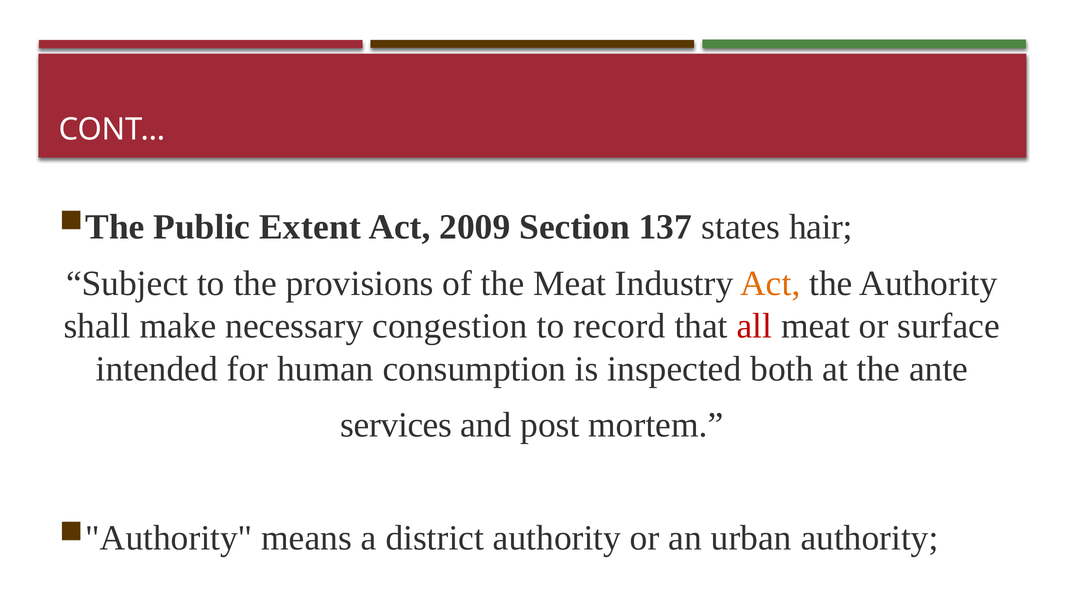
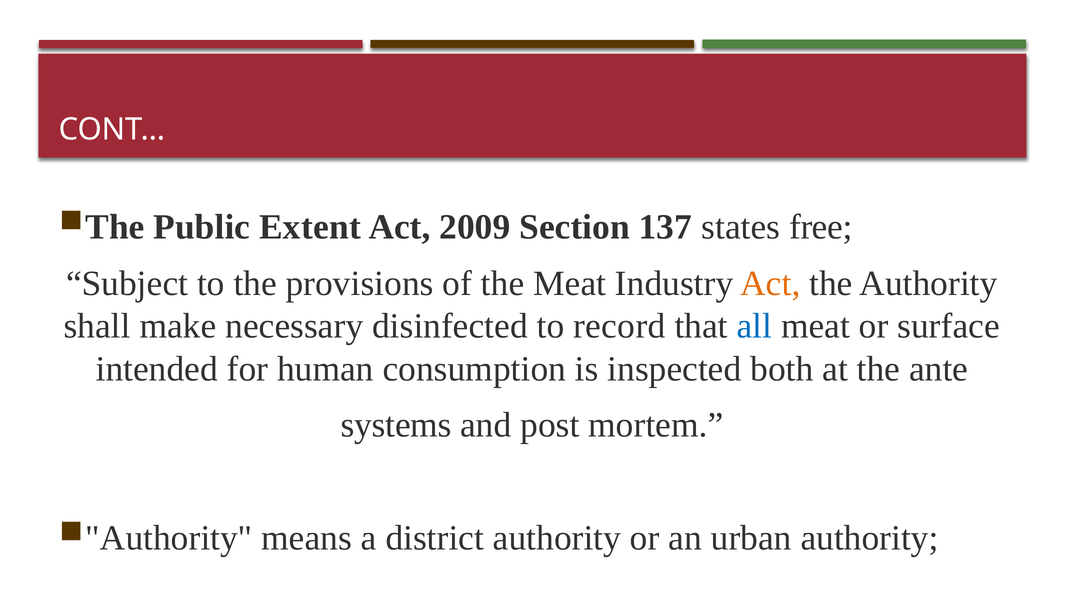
hair: hair -> free (821, 227)
congestion: congestion -> disinfected (450, 326)
all colour: red -> blue (754, 326)
services: services -> systems (396, 425)
